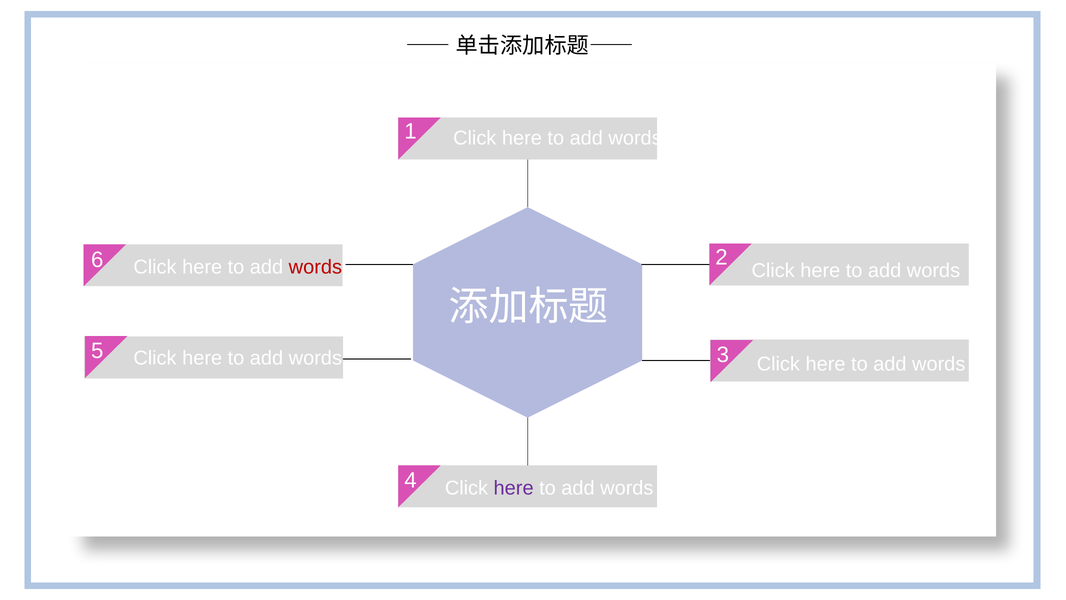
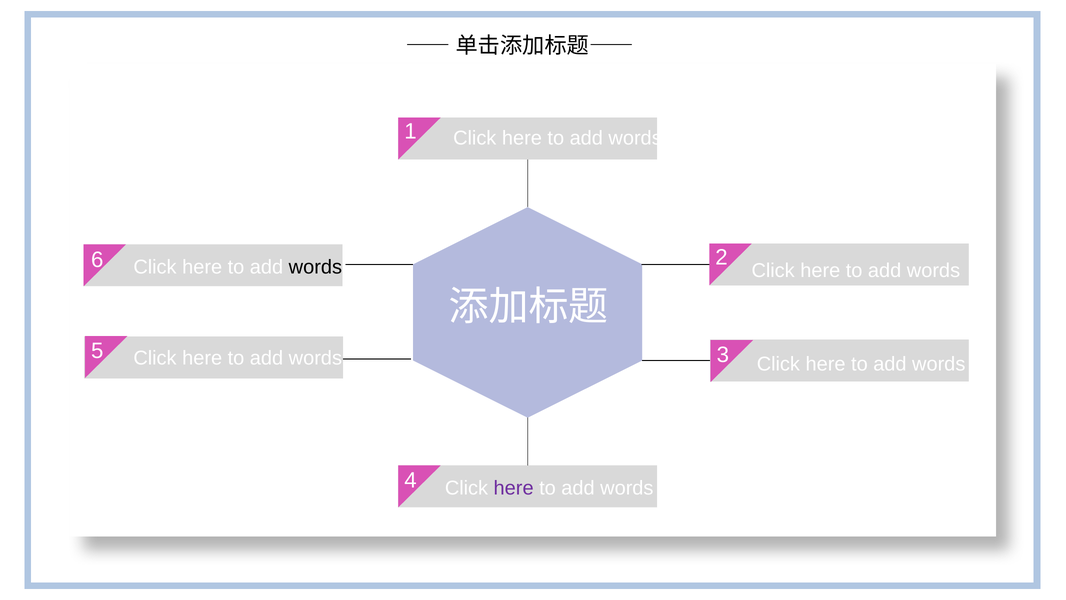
words colour: red -> black (315, 267)
